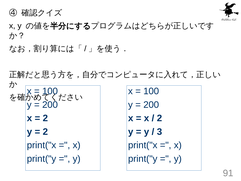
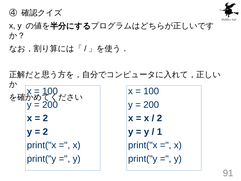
3: 3 -> 1 (159, 132)
